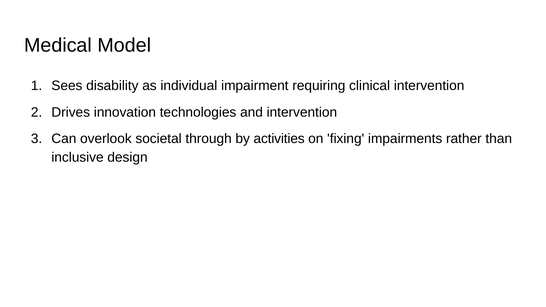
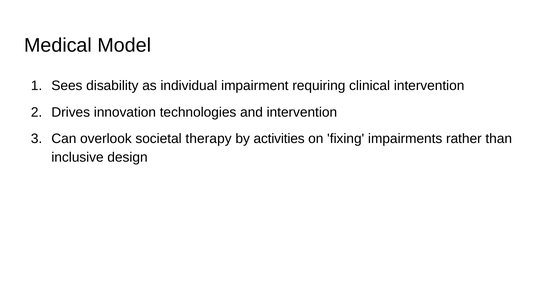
through: through -> therapy (209, 139)
